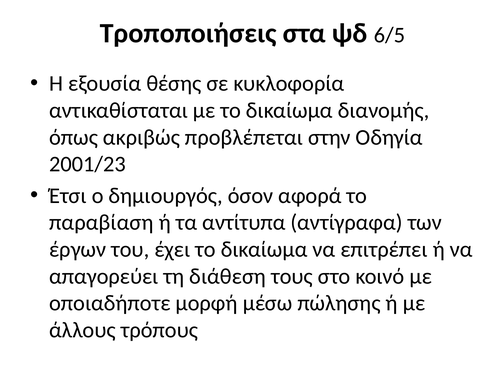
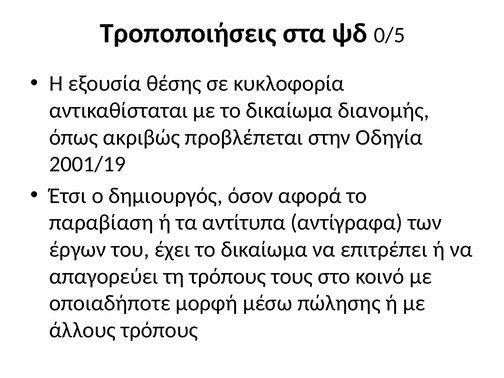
6/5: 6/5 -> 0/5 (390, 35)
2001/23: 2001/23 -> 2001/19 (87, 164)
τη διάθεση: διάθεση -> τρόπους (228, 276)
